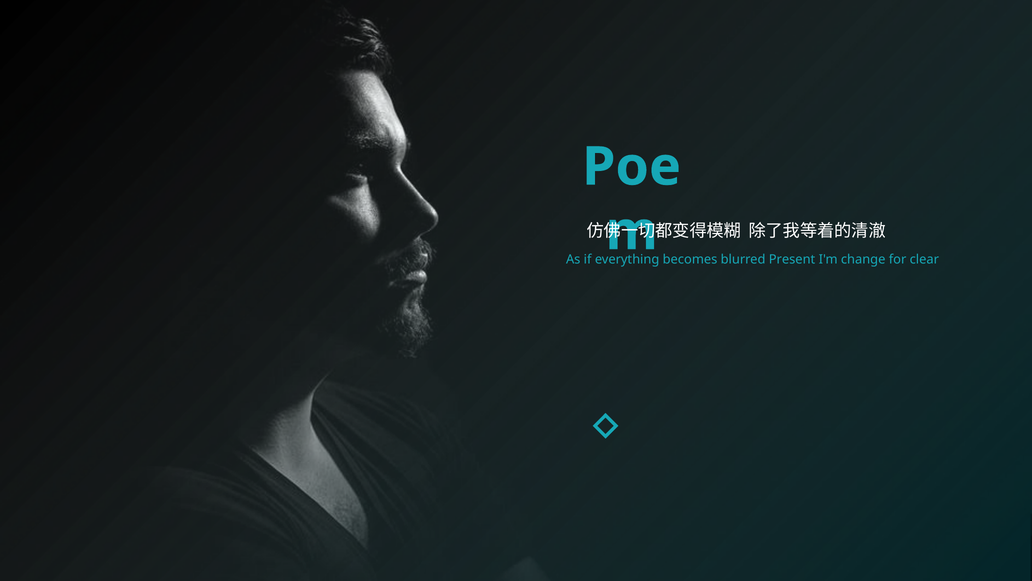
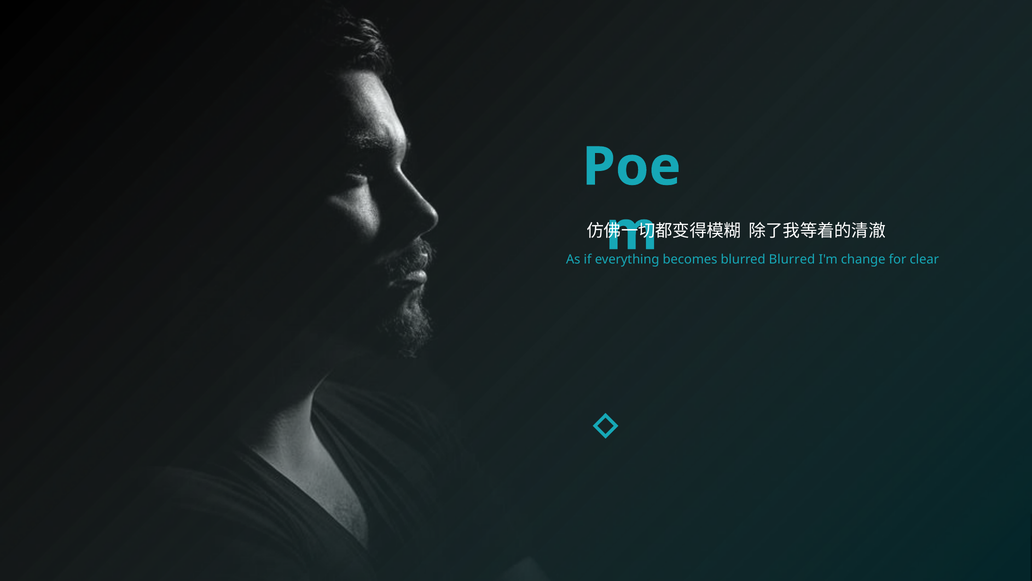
blurred Present: Present -> Blurred (792, 259)
